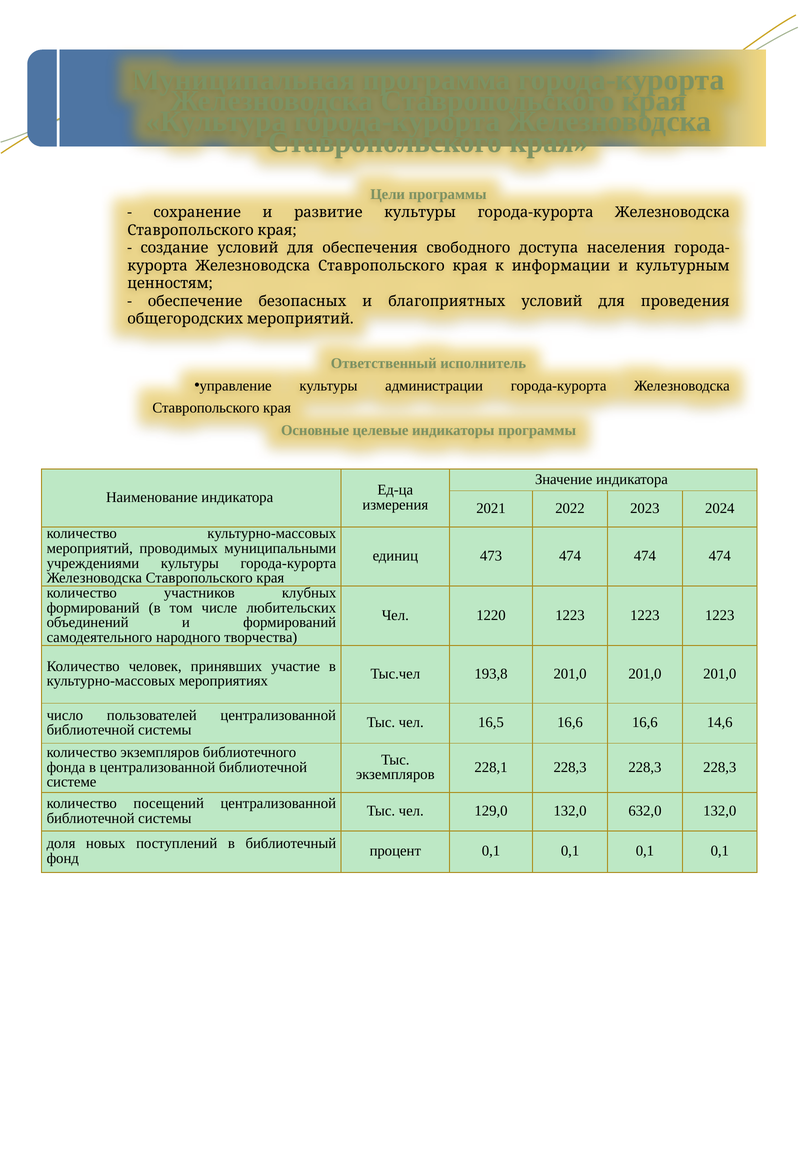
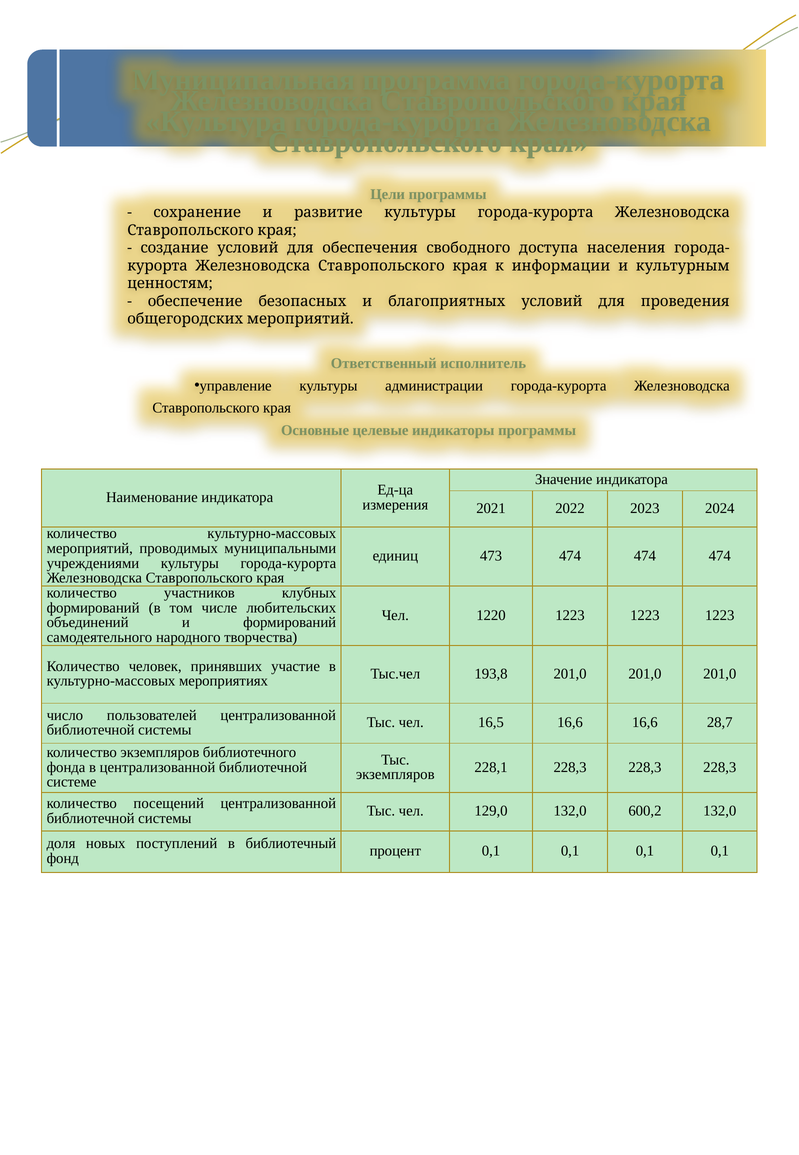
14,6: 14,6 -> 28,7 (720, 722)
632,0: 632,0 -> 600,2 (645, 810)
